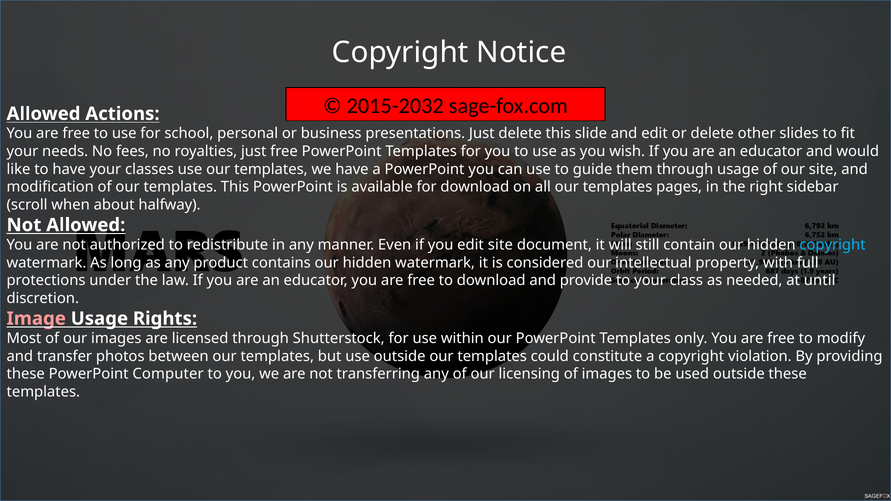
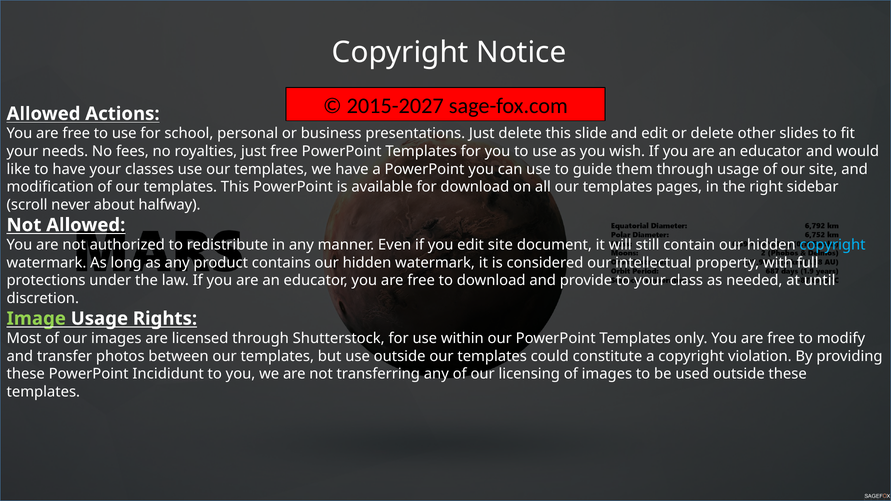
2015-2032: 2015-2032 -> 2015-2027 (395, 106)
when: when -> never (71, 205)
Image colour: pink -> light green (36, 319)
Computer: Computer -> Incididunt (168, 374)
